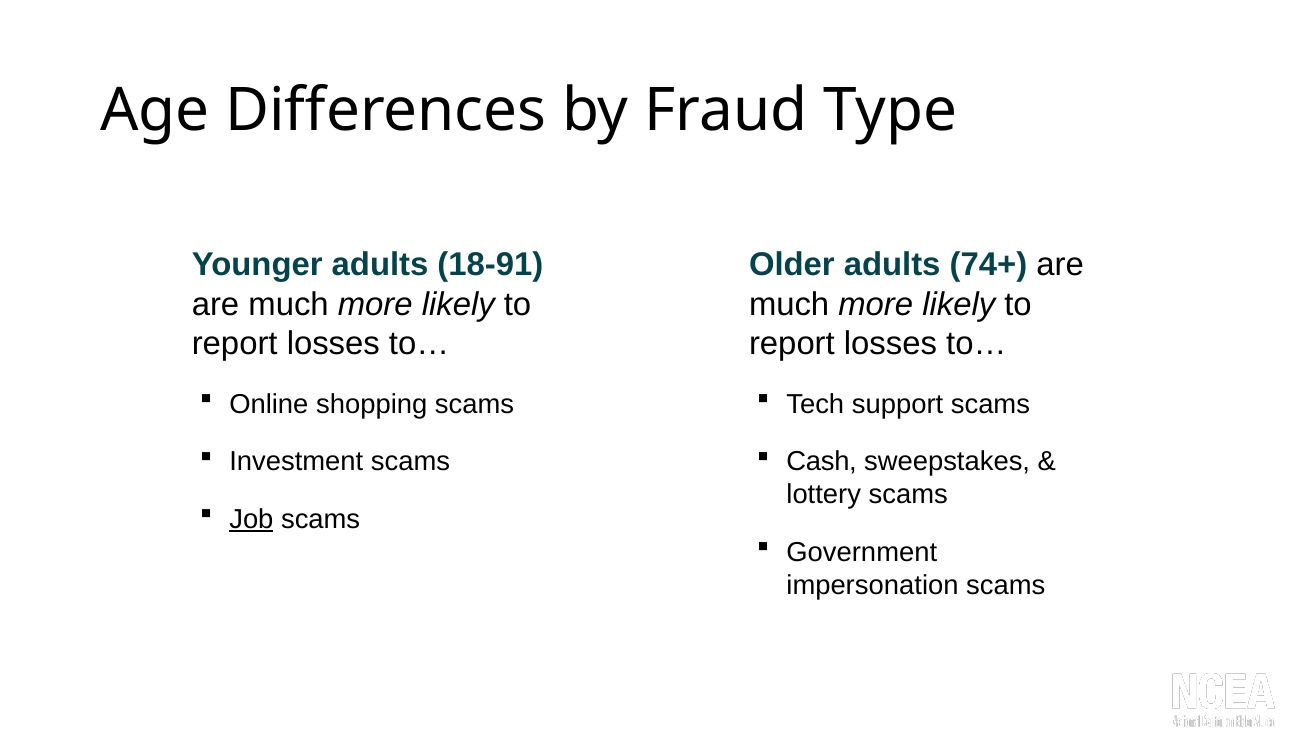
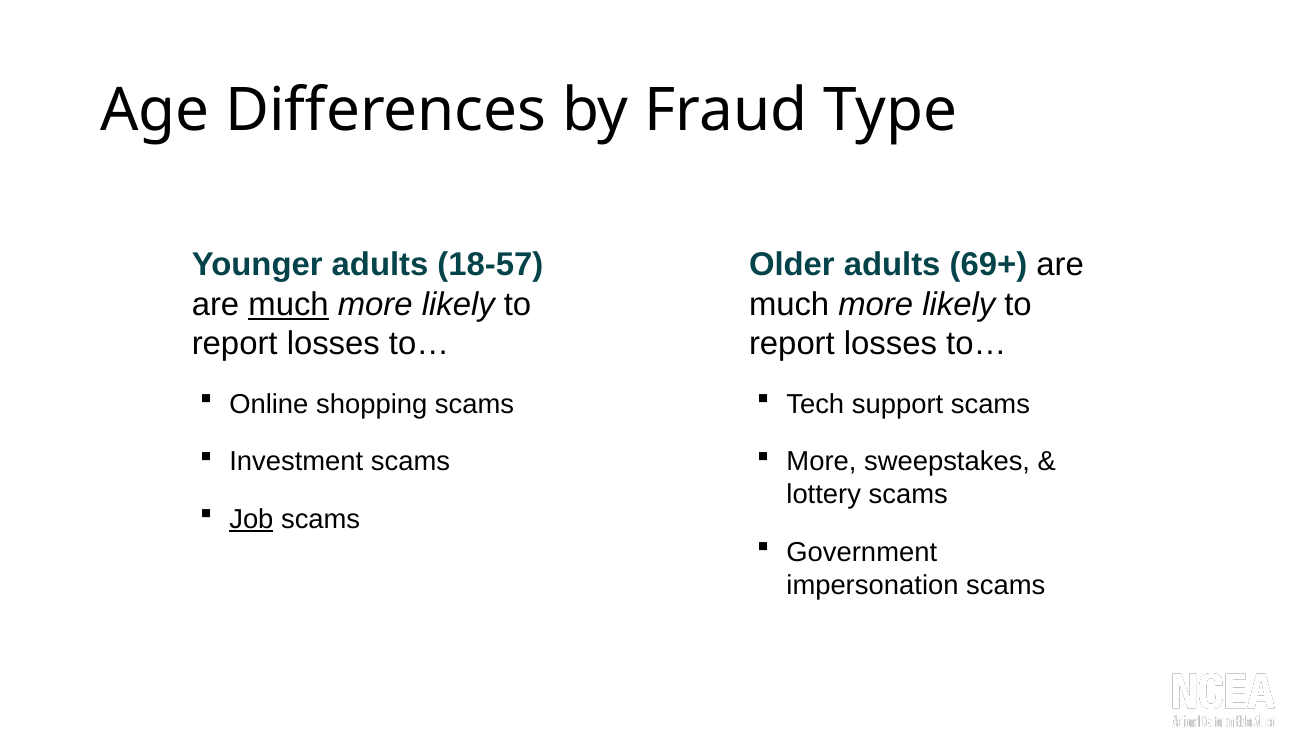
18-91: 18-91 -> 18-57 (490, 265)
74+: 74+ -> 69+ (988, 265)
much underline: none -> present (289, 305)
Cash: Cash -> More (821, 462)
